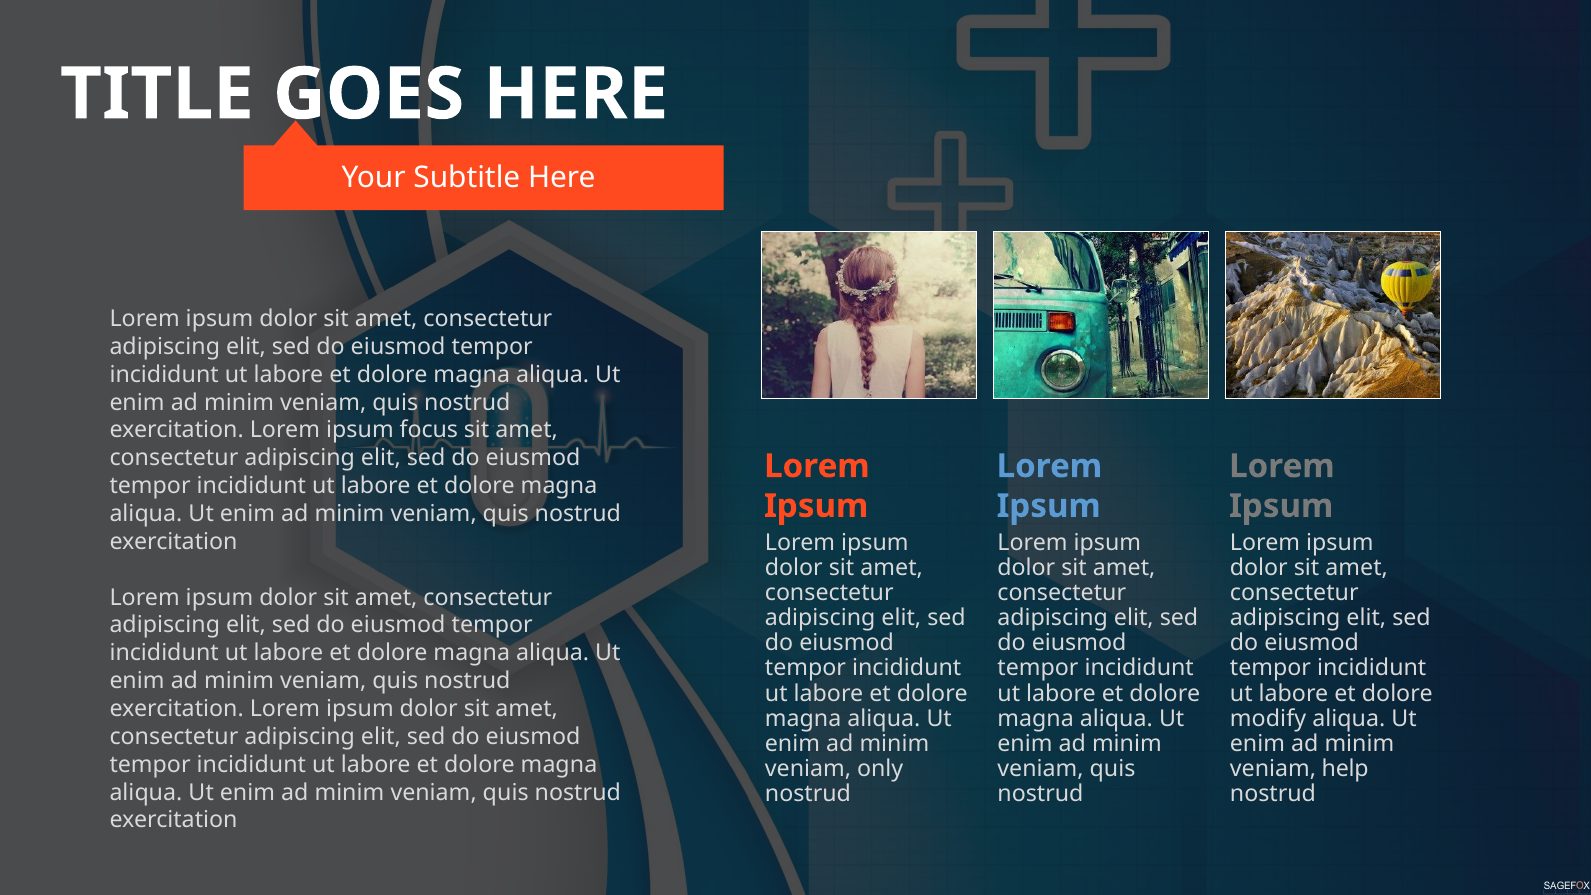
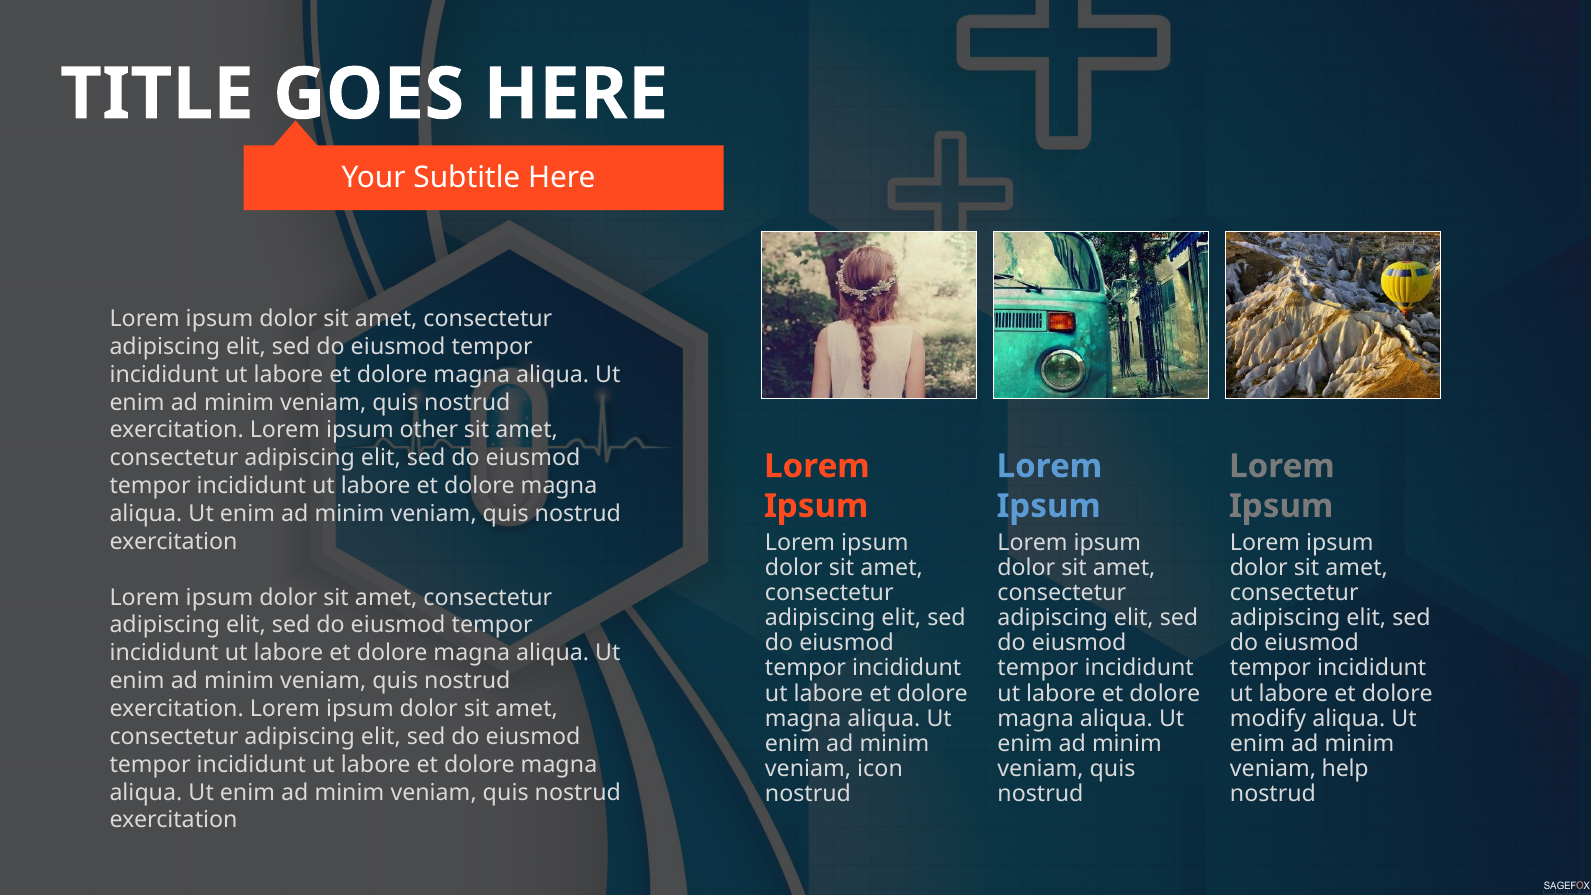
focus: focus -> other (429, 430)
only: only -> icon (880, 769)
